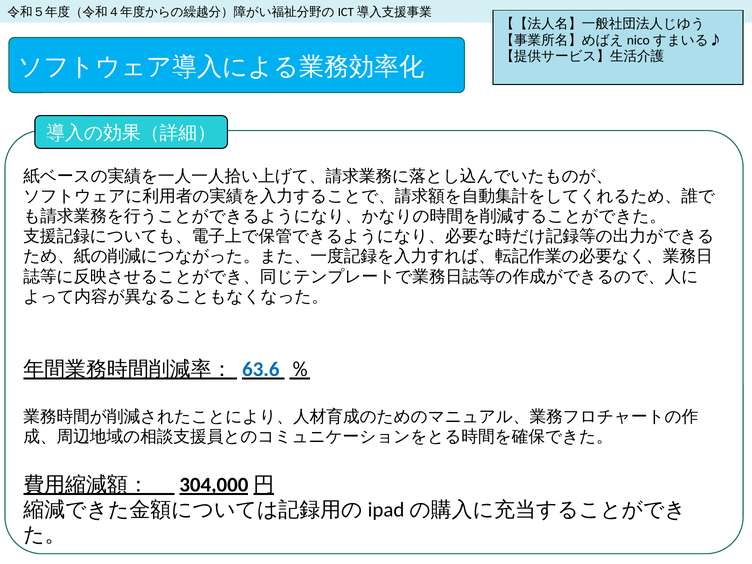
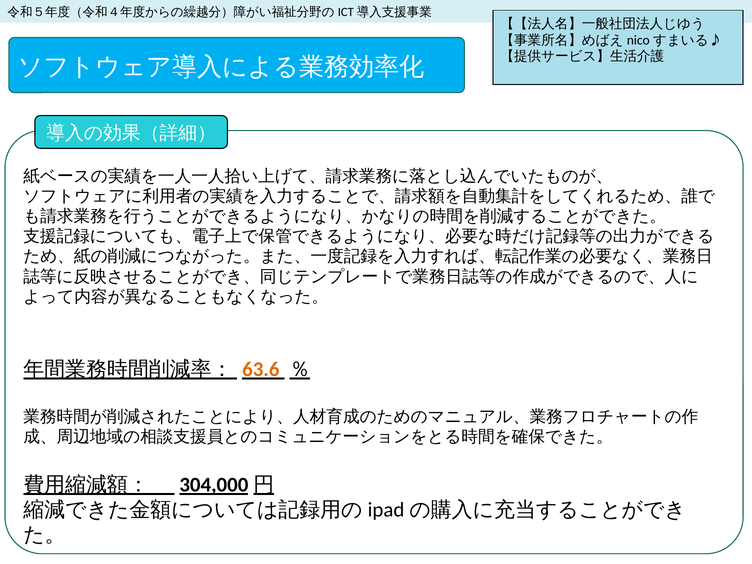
63.6 colour: blue -> orange (261, 370)
